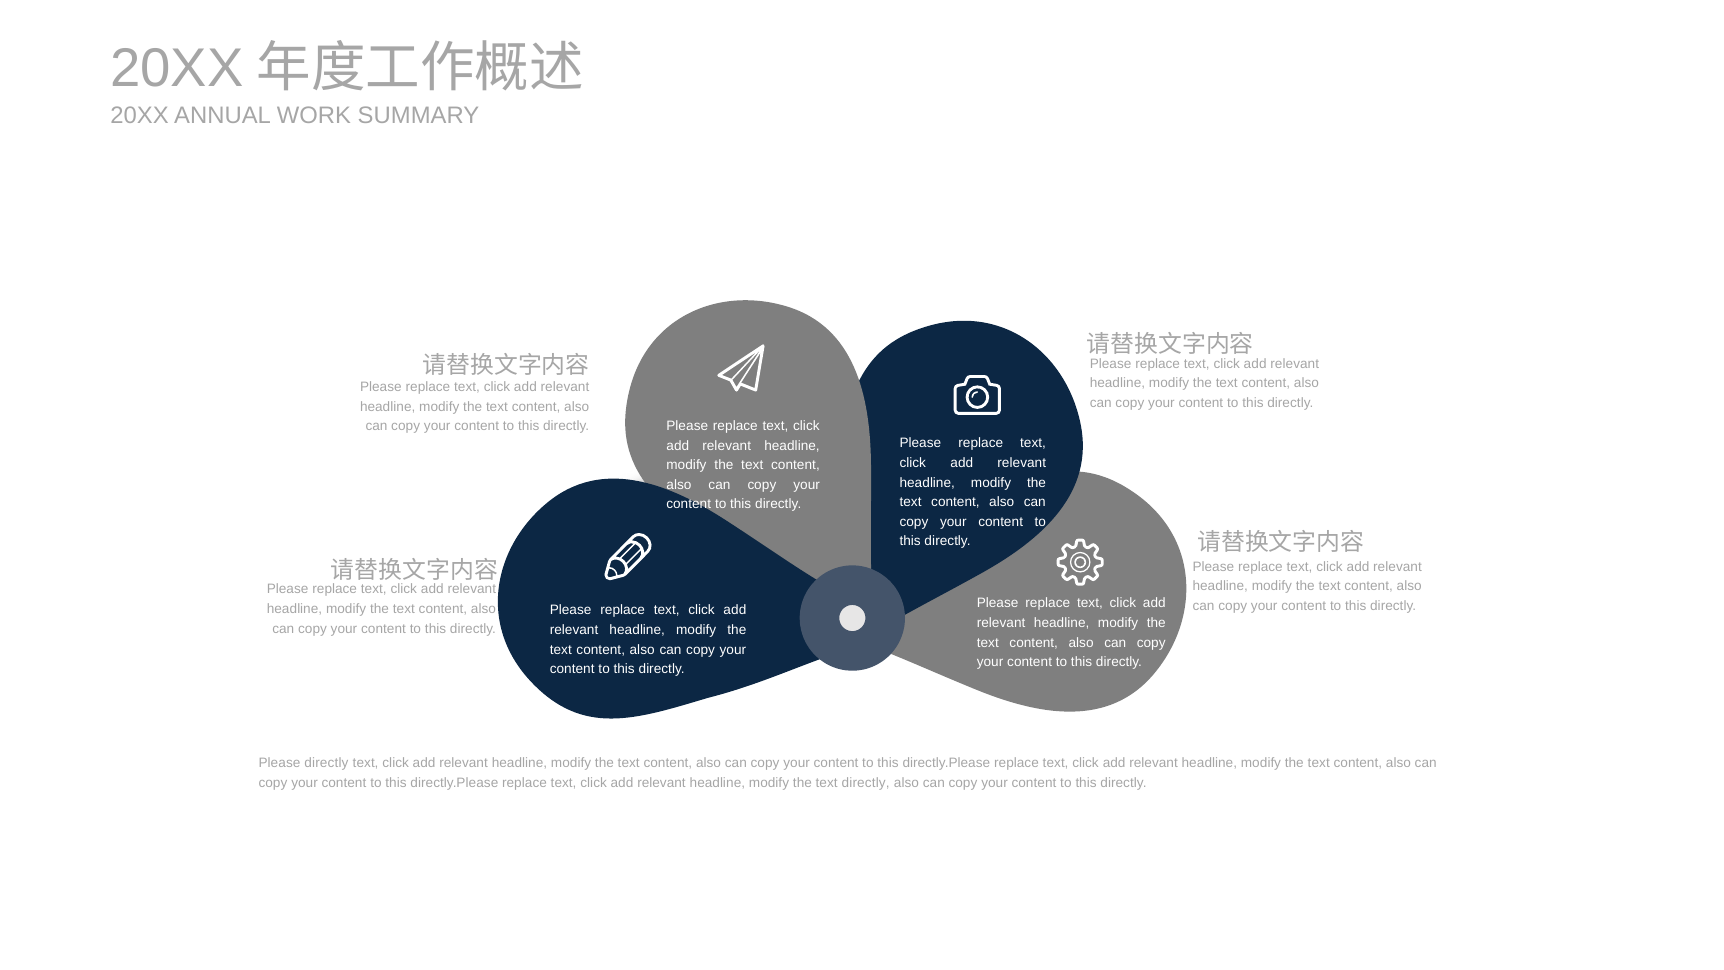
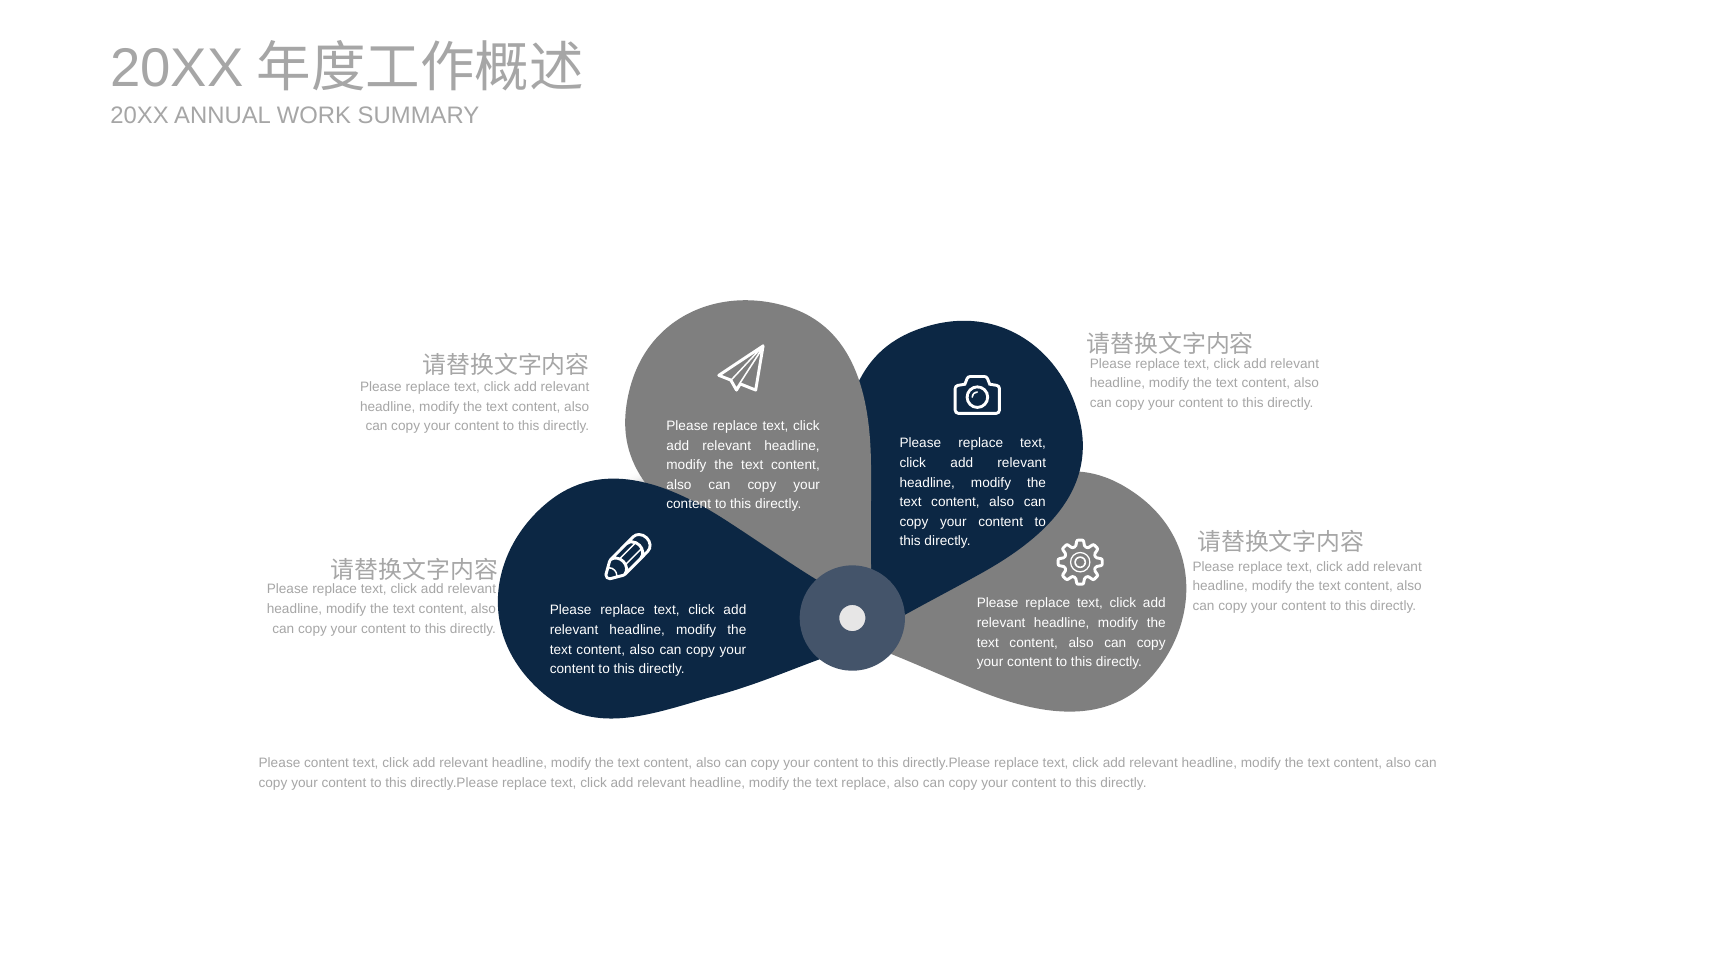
Please directly: directly -> content (327, 763)
text directly: directly -> replace (866, 783)
